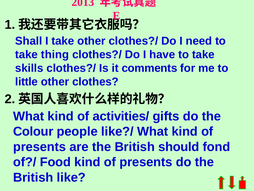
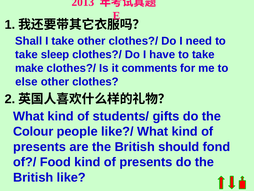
thing: thing -> sleep (55, 54)
skills: skills -> make (29, 68)
little: little -> else (26, 81)
activities/: activities/ -> students/ (121, 116)
